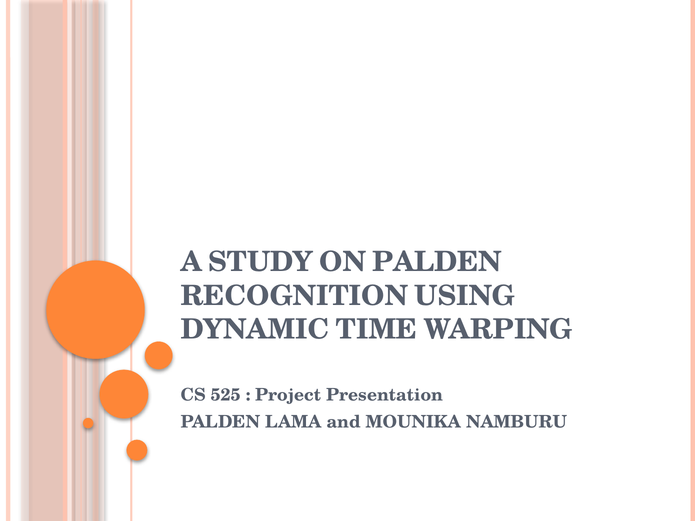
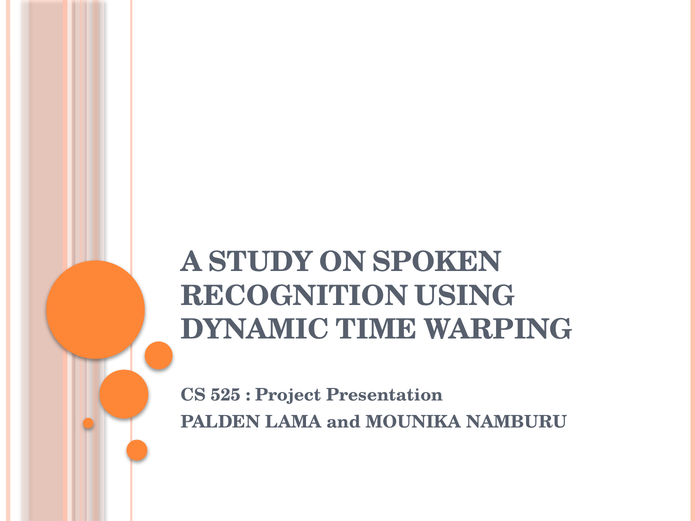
ON PALDEN: PALDEN -> SPOKEN (437, 262)
